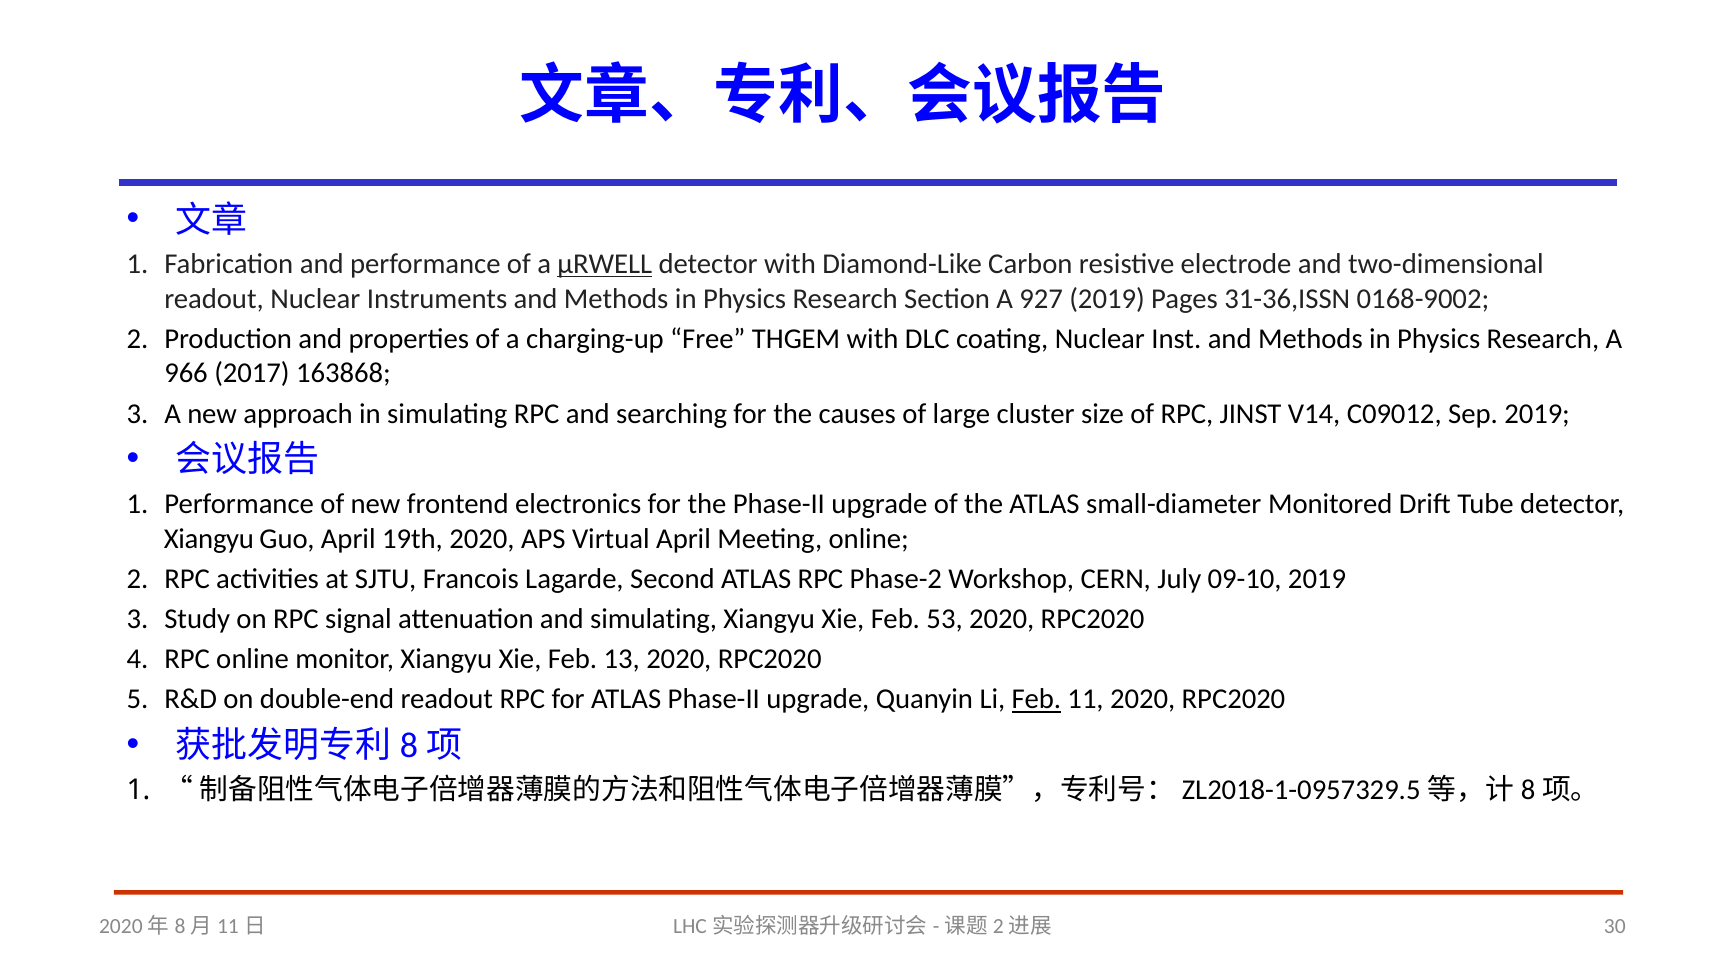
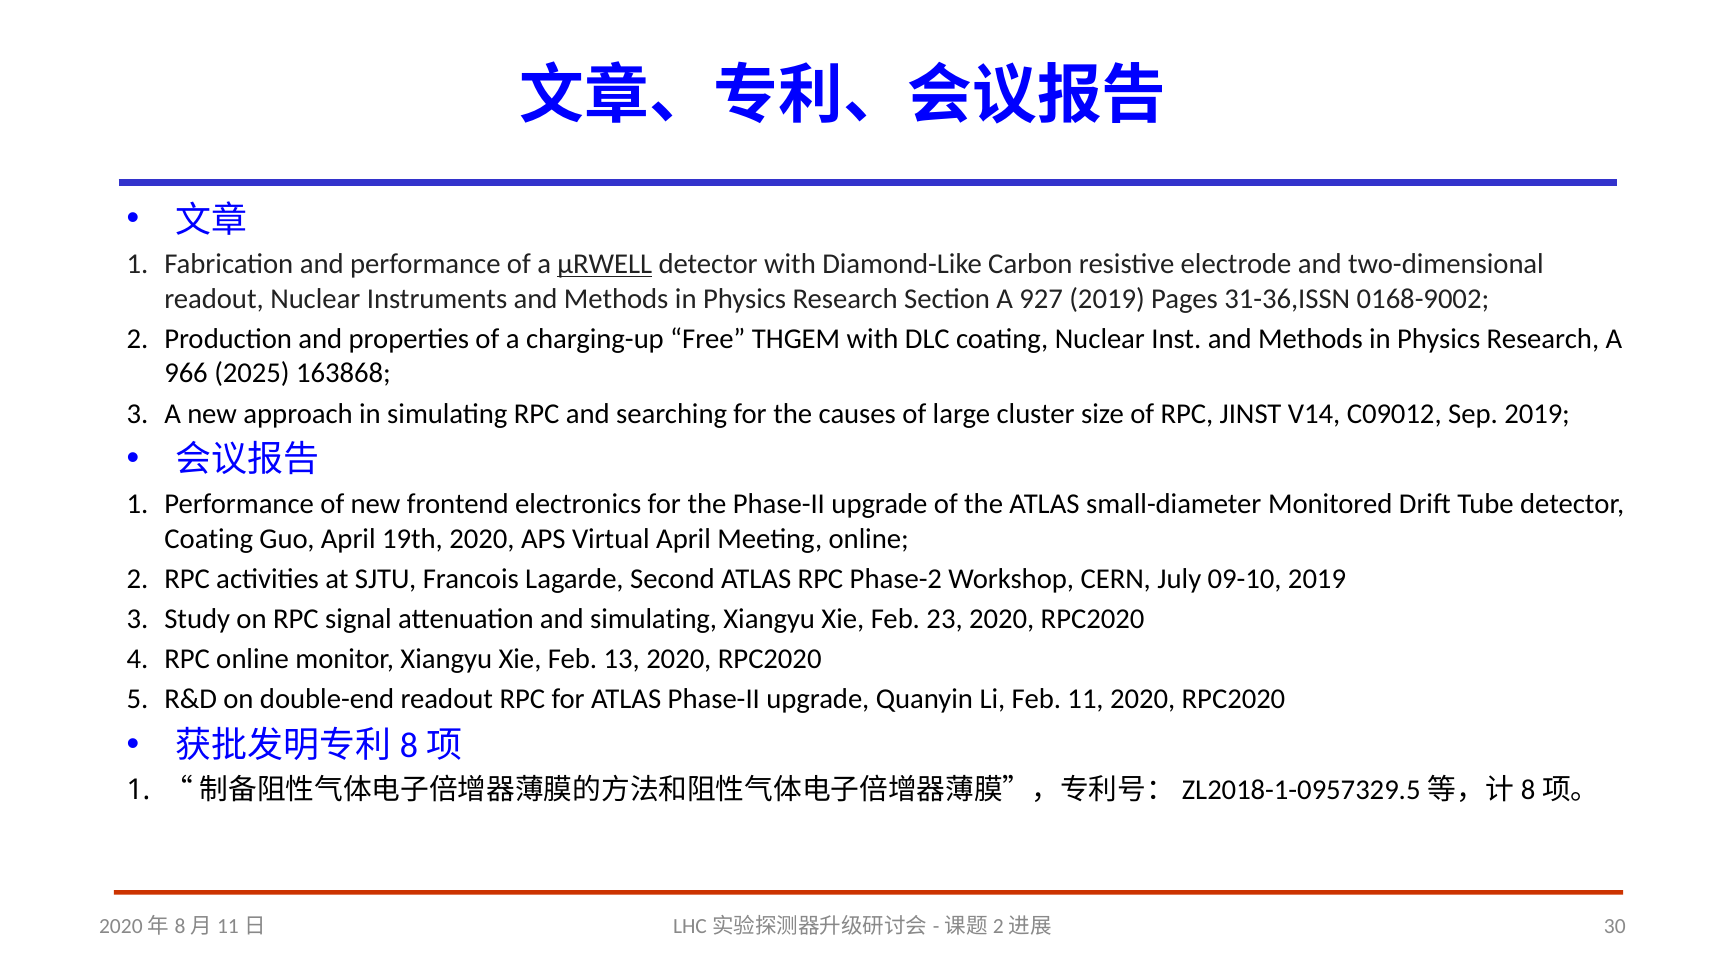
2017: 2017 -> 2025 (252, 373)
Xiangyu: Xiangyu -> Coating (209, 539)
53: 53 -> 23 (945, 619)
Feb underline: present -> none (1036, 700)
